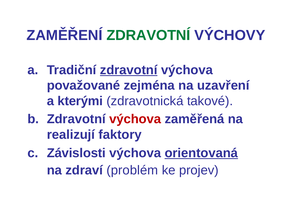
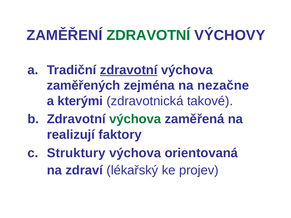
považované: považované -> zaměřených (84, 86)
uzavření: uzavření -> nezačne (223, 86)
výchova colour: red -> green (135, 119)
Závislosti: Závislosti -> Struktury (76, 153)
orientovaná underline: present -> none (201, 153)
problém: problém -> lékařský (132, 170)
